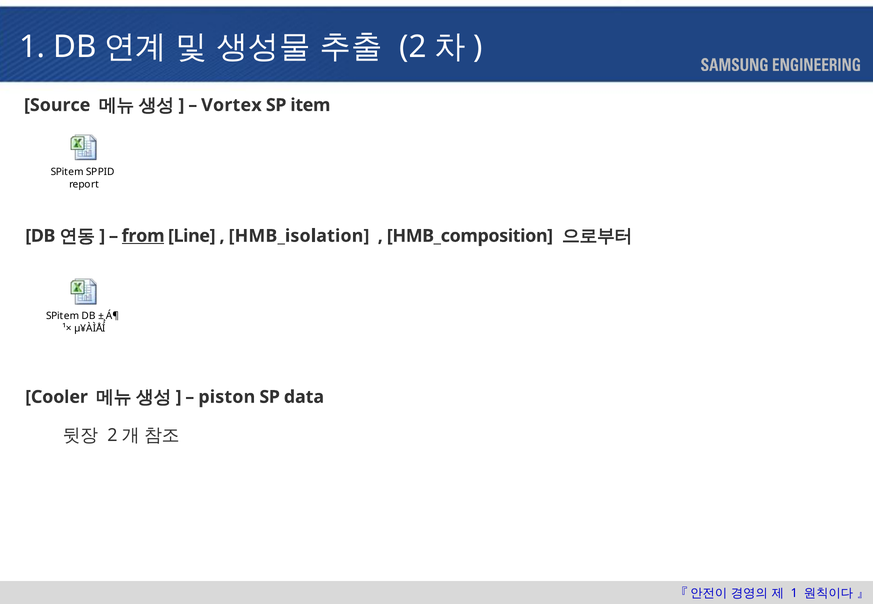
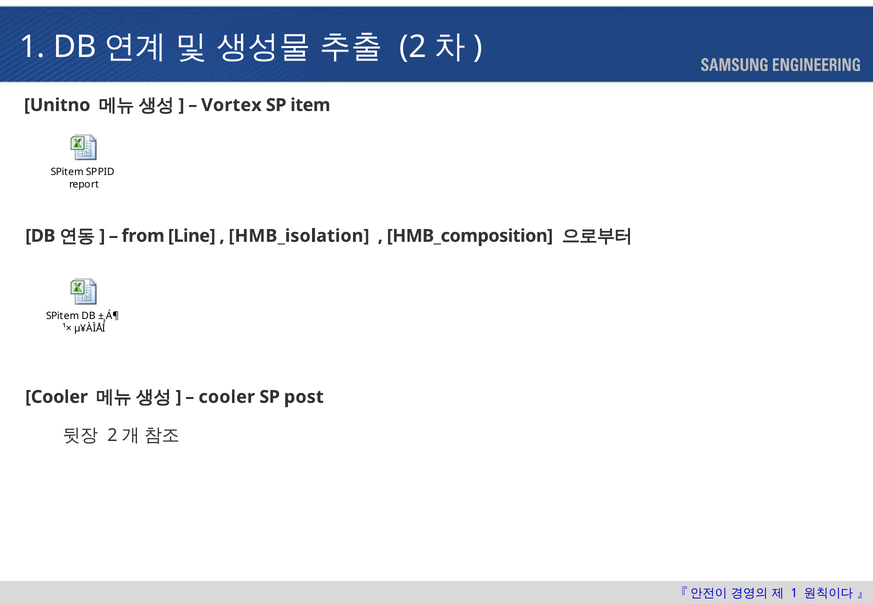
Source: Source -> Unitno (57, 105)
from underline: present -> none (143, 236)
piston: piston -> cooler (227, 397)
data: data -> post (304, 397)
